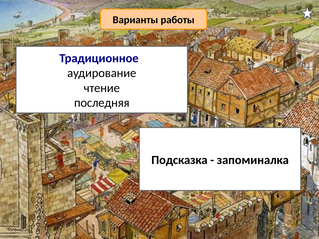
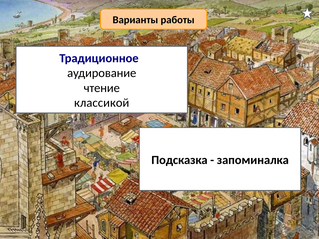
последняя: последняя -> классикой (102, 103)
